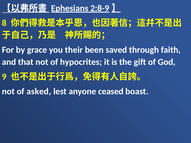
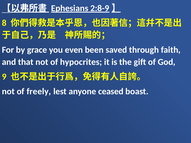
their: their -> even (74, 50)
asked: asked -> freely (39, 92)
